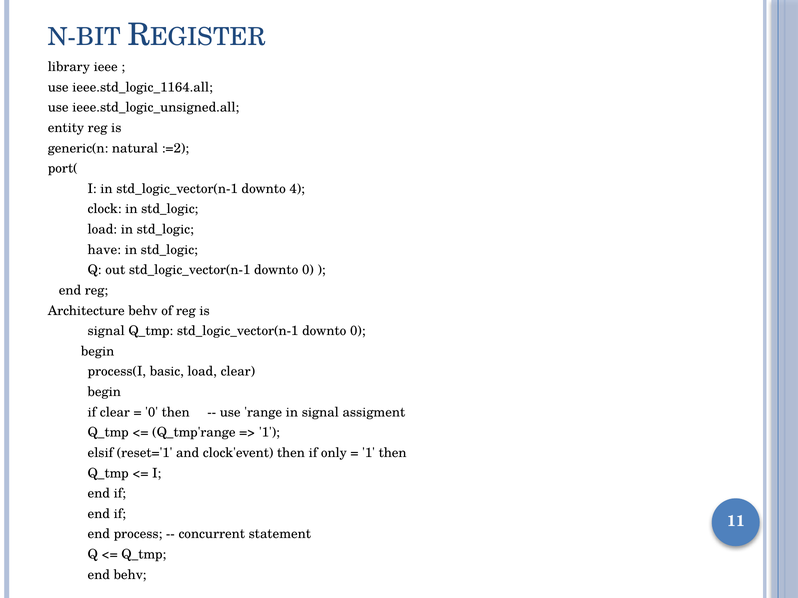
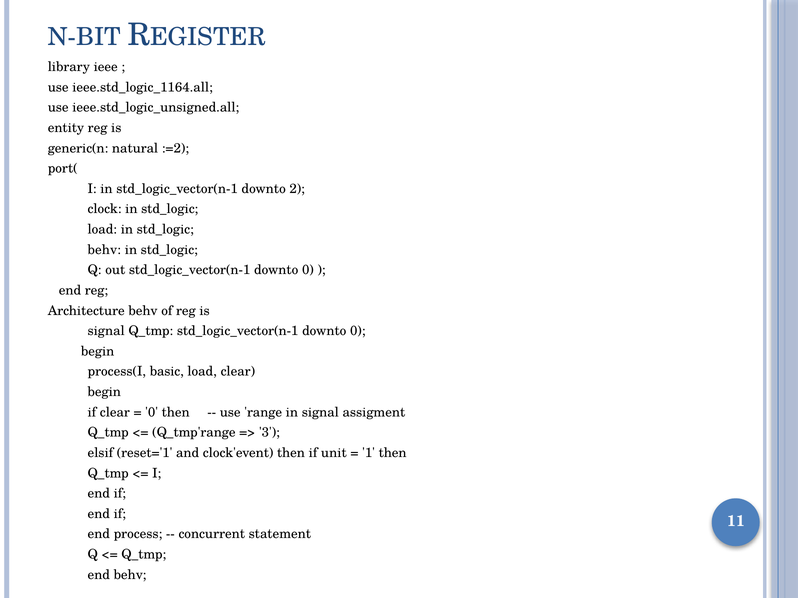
4: 4 -> 2 (297, 189)
have: have -> behv (104, 250)
1: 1 -> 3 (269, 433)
only: only -> unit (334, 453)
